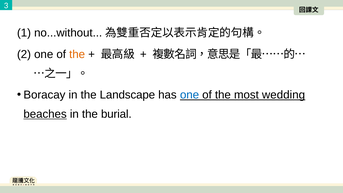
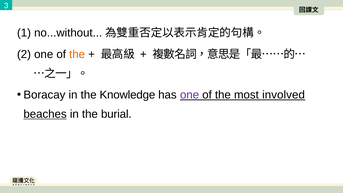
Landscape: Landscape -> Knowledge (127, 95)
one colour: blue -> purple (190, 95)
wedding: wedding -> involved (284, 95)
